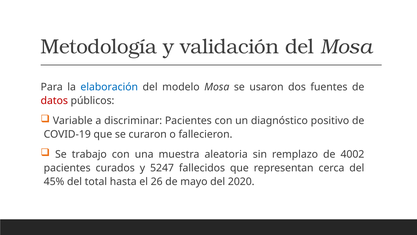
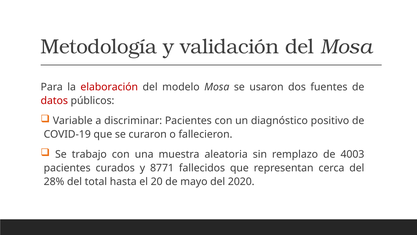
elaboración colour: blue -> red (109, 87)
4002: 4002 -> 4003 (352, 154)
5247: 5247 -> 8771 (162, 168)
45%: 45% -> 28% (54, 181)
26: 26 -> 20 (157, 181)
